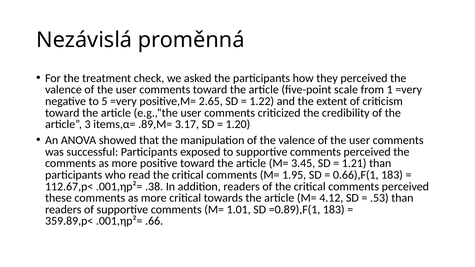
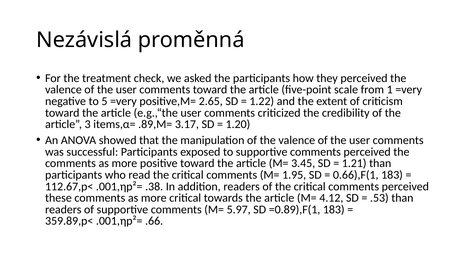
1.01: 1.01 -> 5.97 (239, 210)
